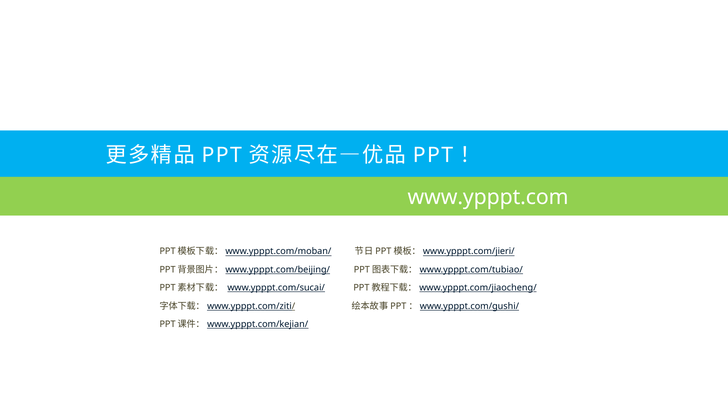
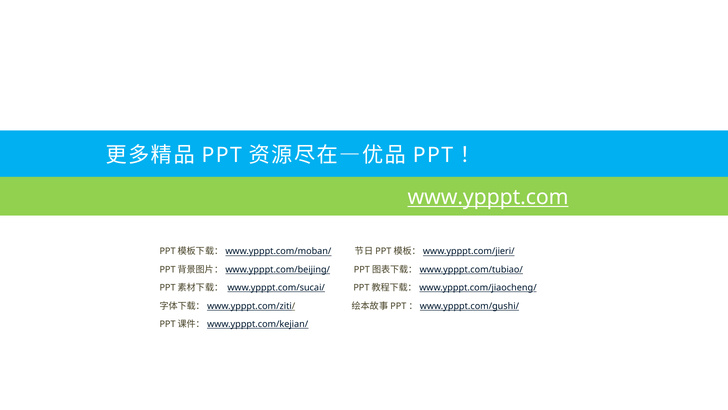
www.ypppt.com underline: none -> present (488, 197)
